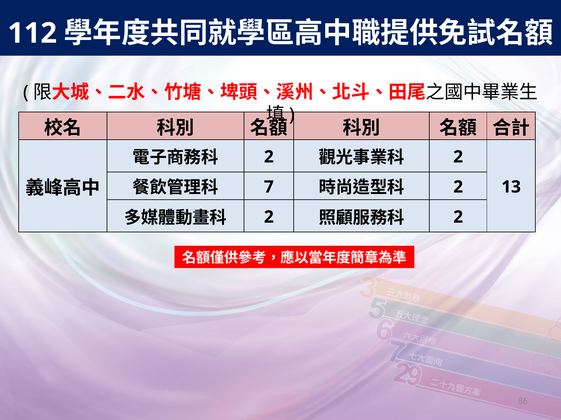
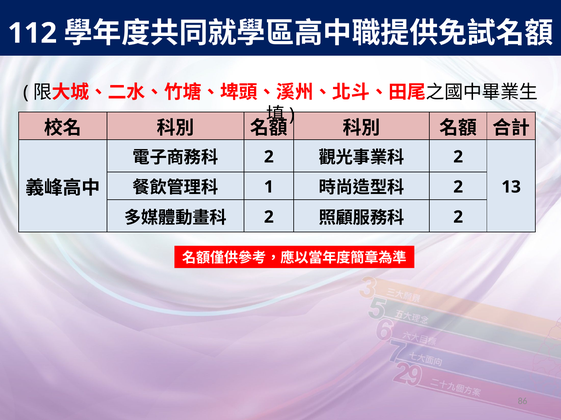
7: 7 -> 1 (269, 187)
